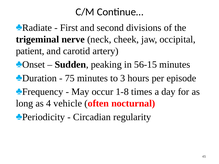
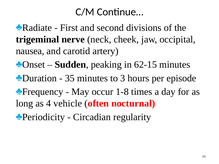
patient: patient -> nausea (30, 51)
56-15: 56-15 -> 62-15 (146, 65)
75: 75 -> 35 (70, 78)
